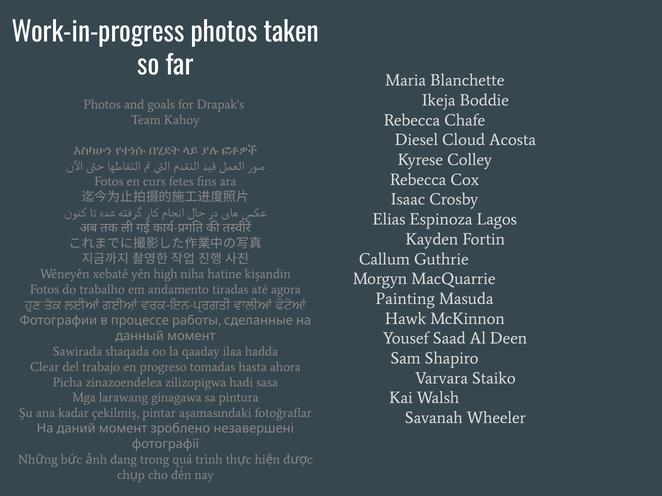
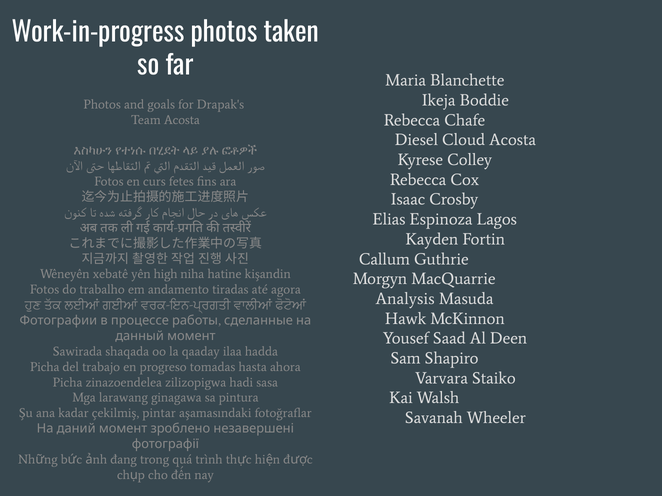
Team Kahoy: Kahoy -> Acosta (182, 120)
Painting: Painting -> Analysis (405, 299)
Clear: Clear -> Picha (45, 367)
